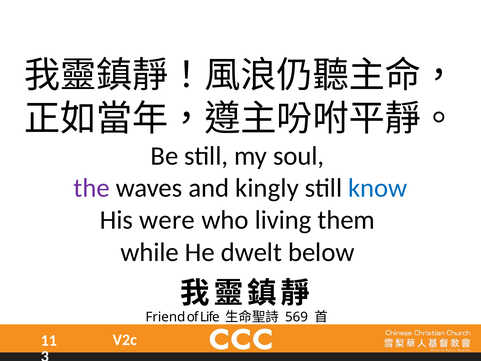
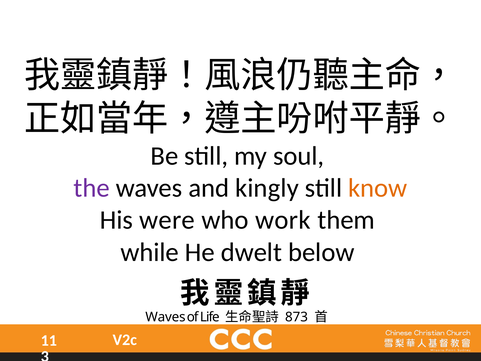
know colour: blue -> orange (378, 188)
living: living -> work (283, 220)
Friend: Friend -> Waves (165, 317)
569: 569 -> 873 (296, 317)
